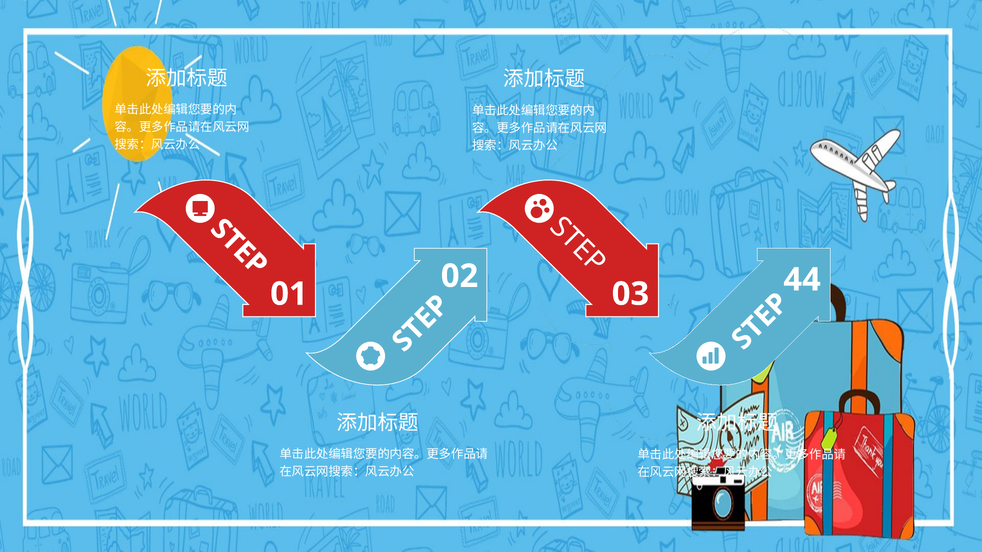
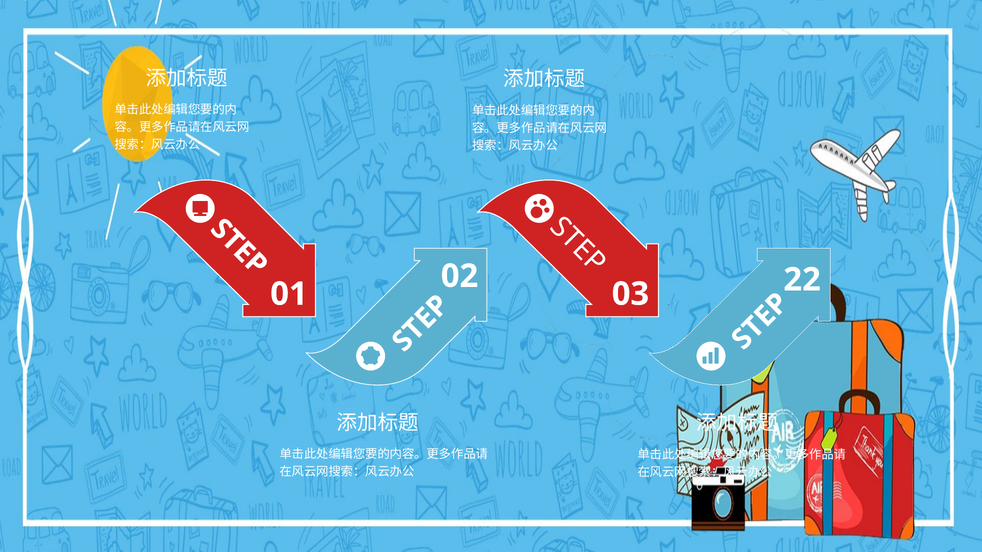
44: 44 -> 22 (802, 280)
